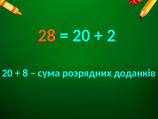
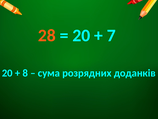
2: 2 -> 7 (111, 35)
